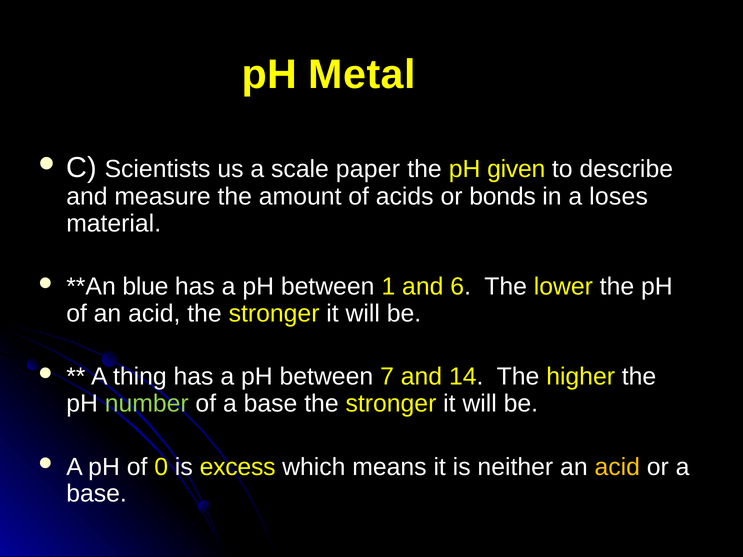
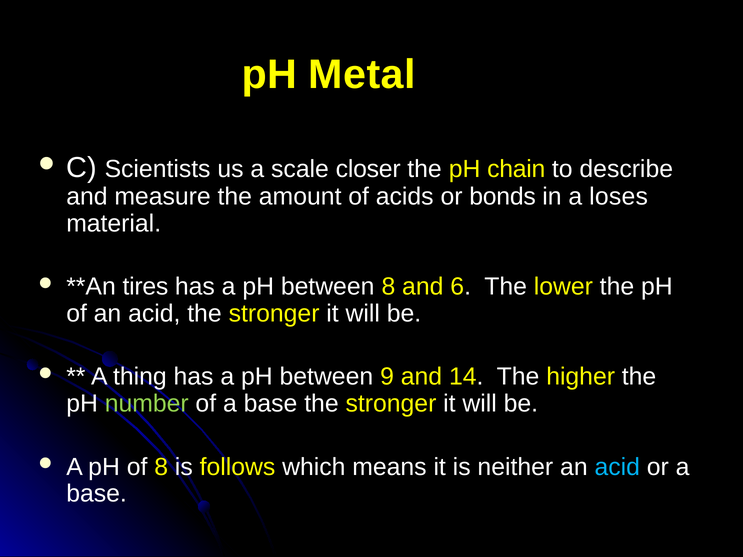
paper: paper -> closer (368, 169)
given: given -> chain (516, 169)
blue: blue -> tires (145, 287)
between 1: 1 -> 8 (388, 287)
7: 7 -> 9 (387, 377)
of 0: 0 -> 8 (161, 467)
excess: excess -> follows (237, 467)
acid colour: yellow -> light blue (617, 467)
